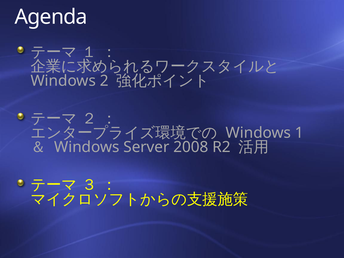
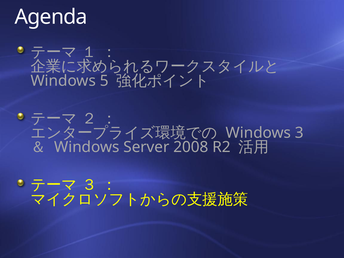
2: 2 -> 5 (104, 81)
1: 1 -> 3 (299, 133)
